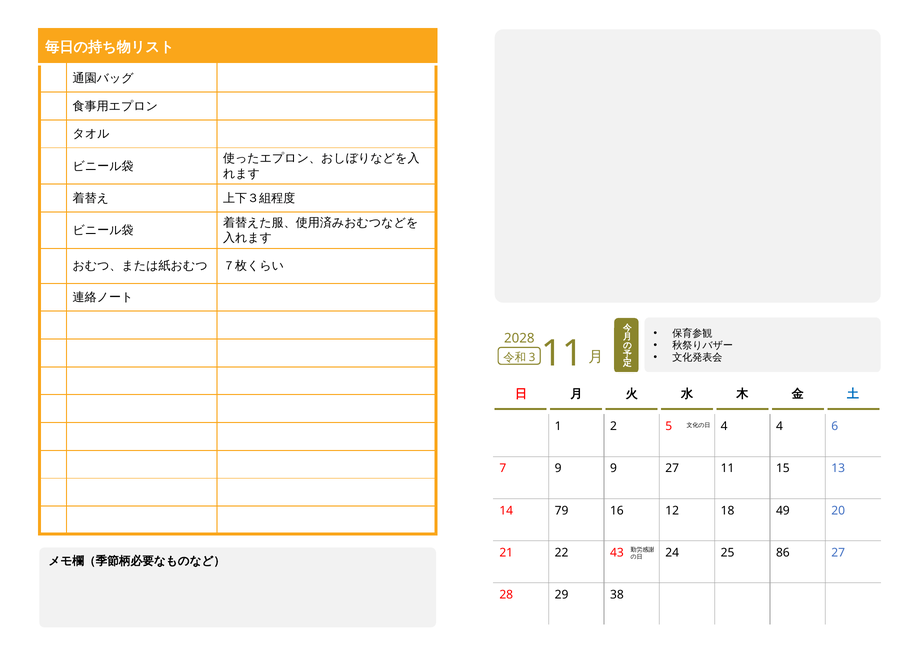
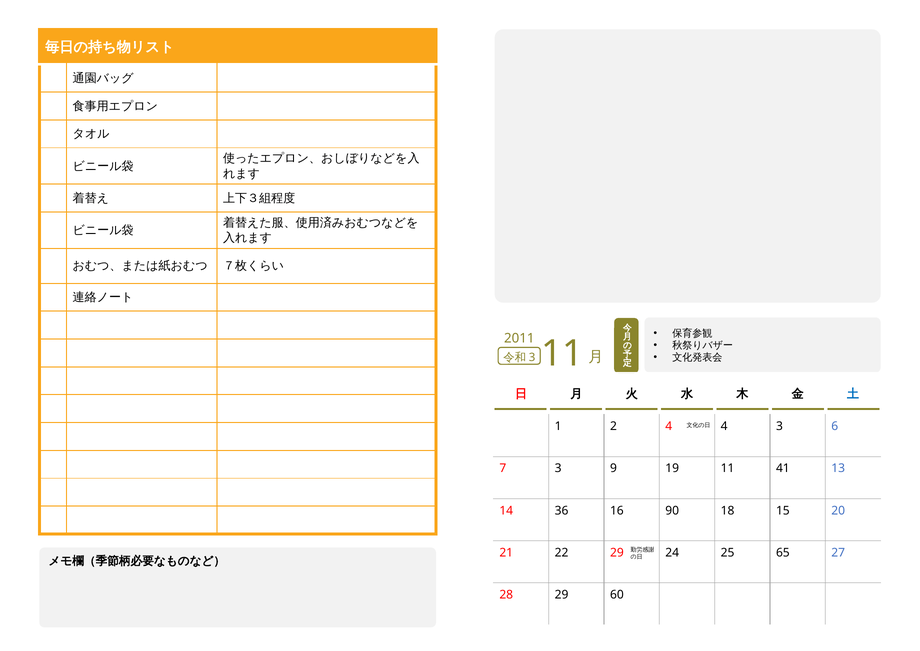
2028: 2028 -> 2011 (519, 338)
2 5: 5 -> 4 (669, 426)
4 4: 4 -> 3 (779, 426)
7 9: 9 -> 3 (558, 468)
9 27: 27 -> 19 (672, 468)
15: 15 -> 41 (783, 468)
79: 79 -> 36 (562, 510)
12: 12 -> 90 (672, 510)
49: 49 -> 15 (783, 510)
22 43: 43 -> 29 (617, 552)
86: 86 -> 65 (783, 552)
38: 38 -> 60 (617, 594)
